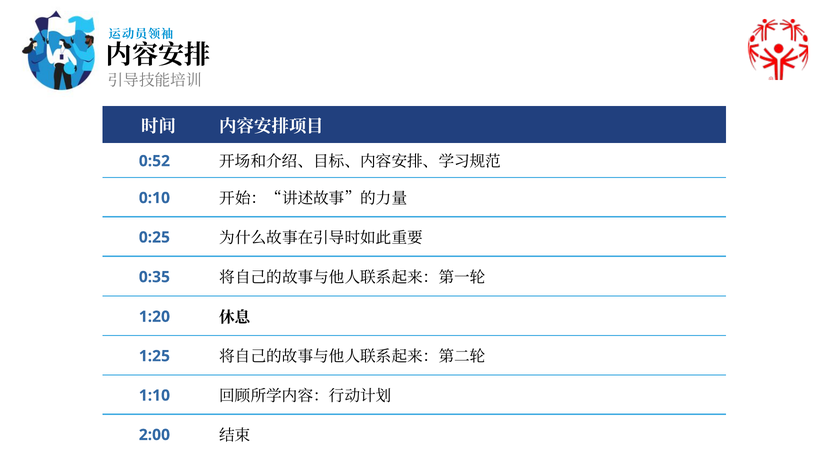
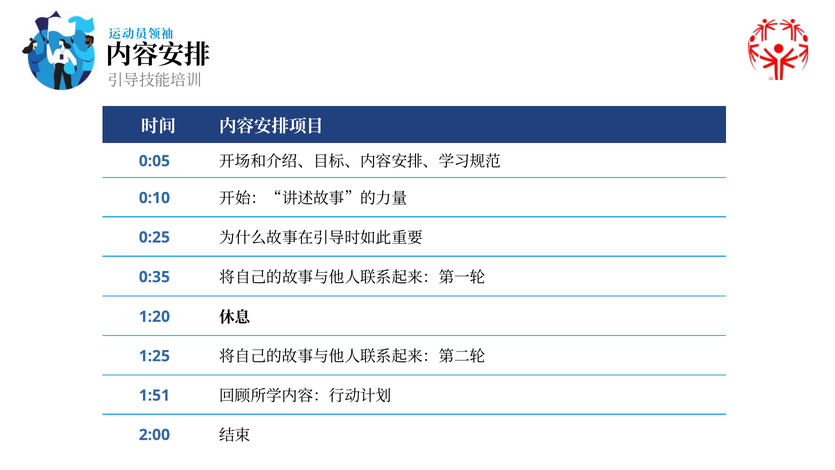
0:52: 0:52 -> 0:05 (154, 161)
1:10: 1:10 -> 1:51 (154, 395)
